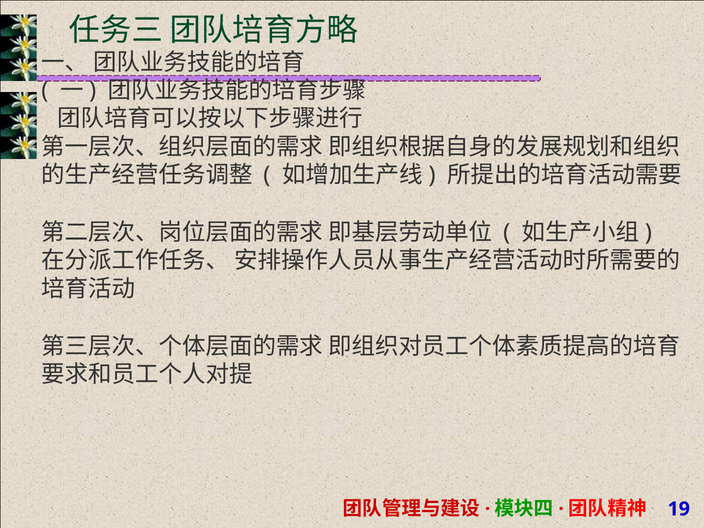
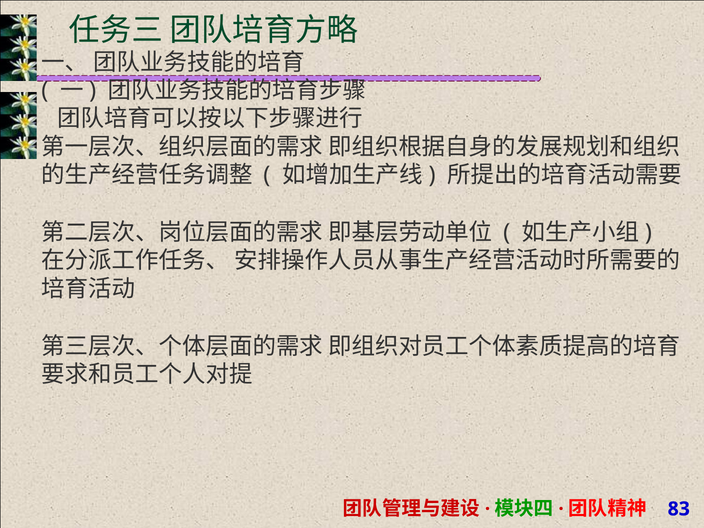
19: 19 -> 83 (679, 509)
